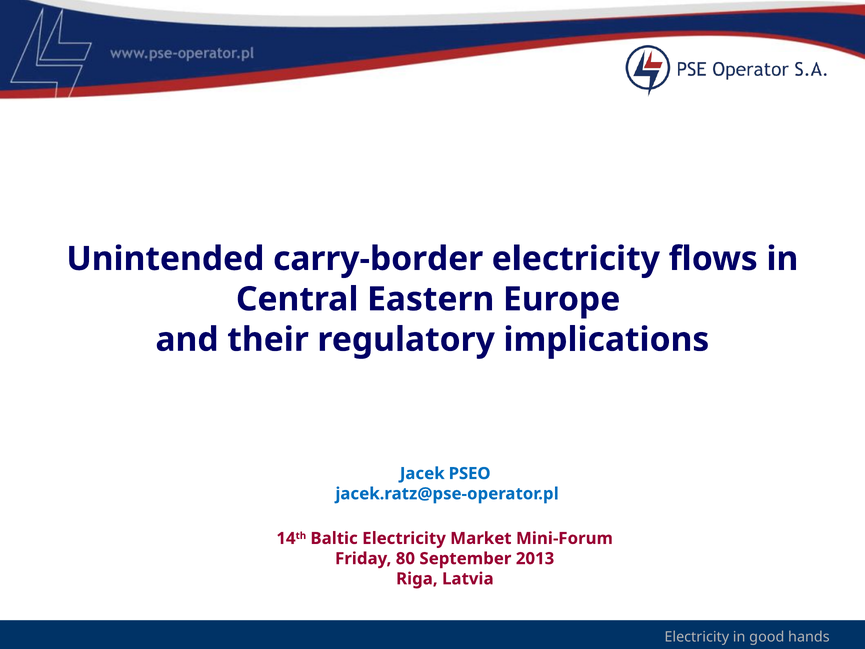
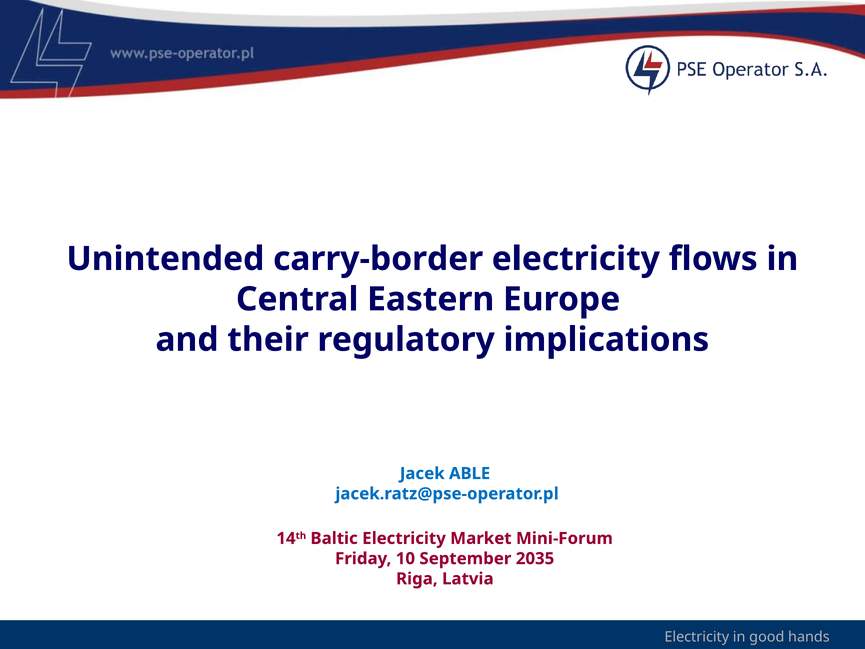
PSEO: PSEO -> ABLE (470, 473)
80: 80 -> 10 (405, 558)
2013: 2013 -> 2035 (535, 558)
